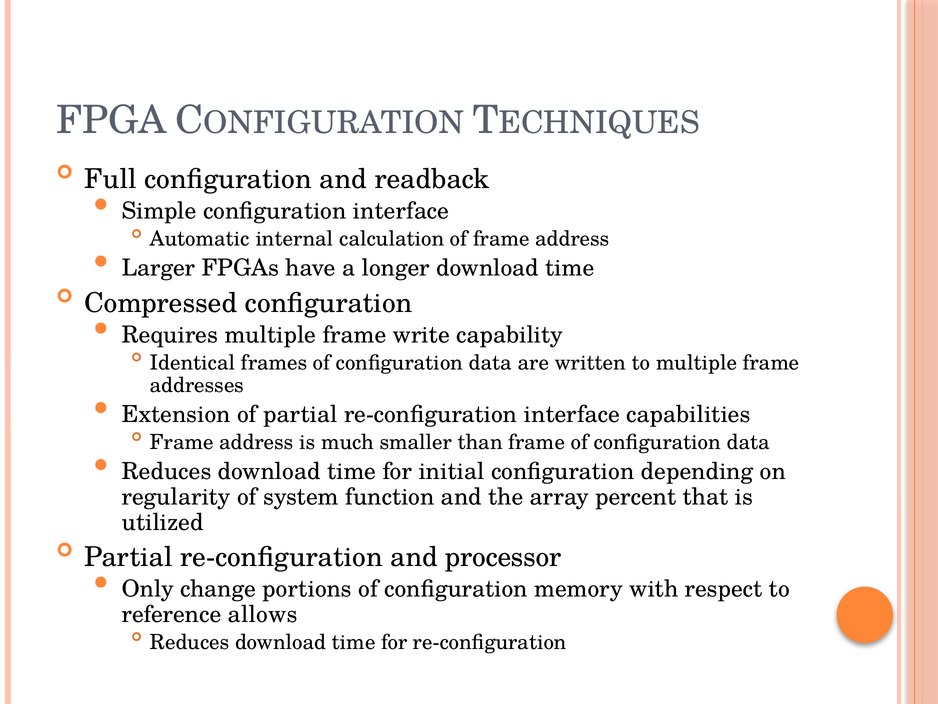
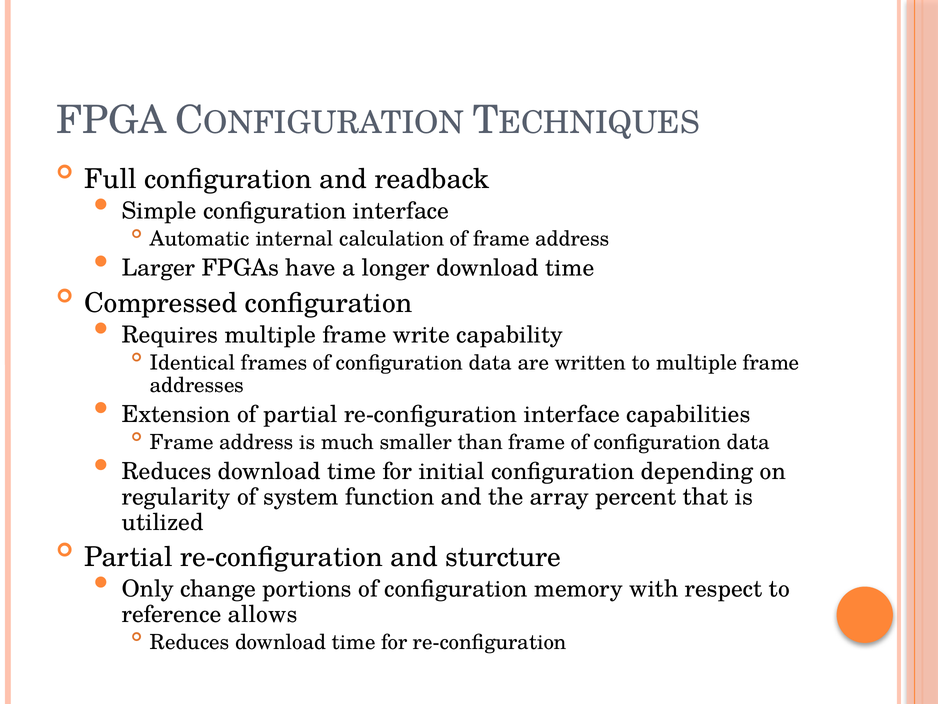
processor: processor -> sturcture (503, 557)
